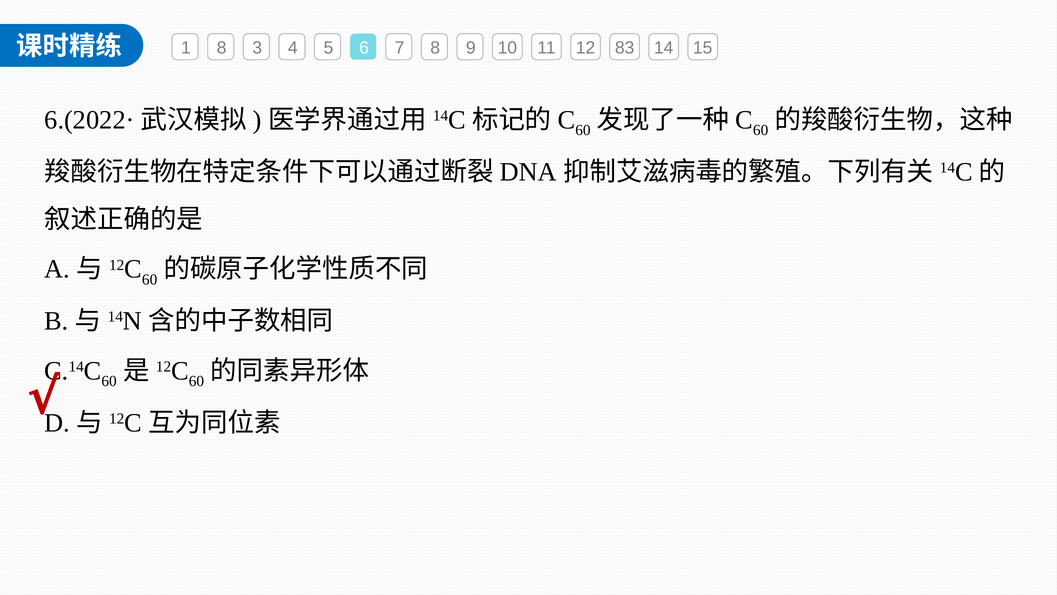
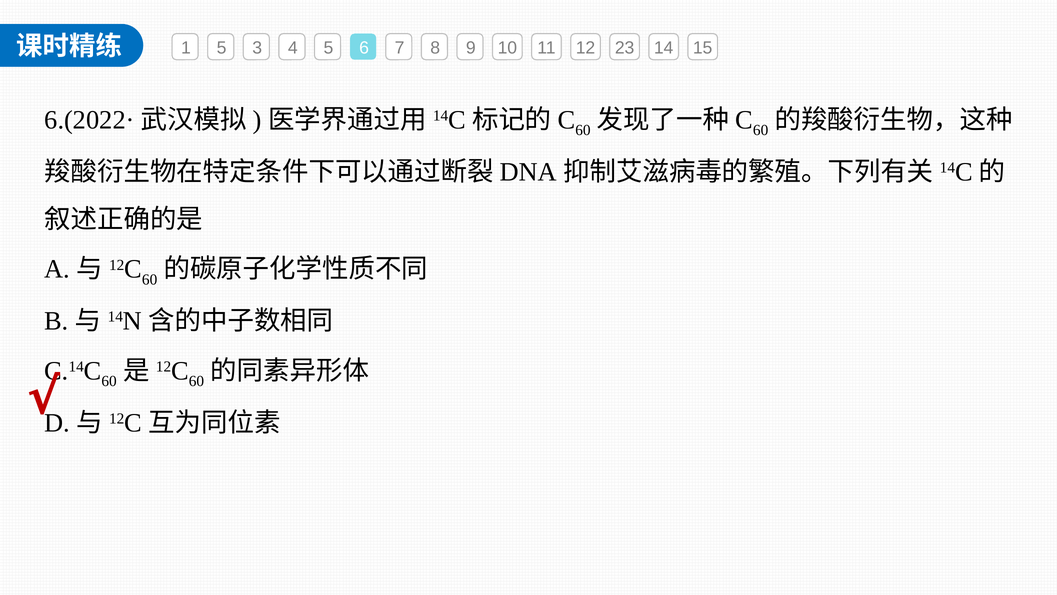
1 8: 8 -> 5 (222, 48)
83: 83 -> 23 (625, 48)
